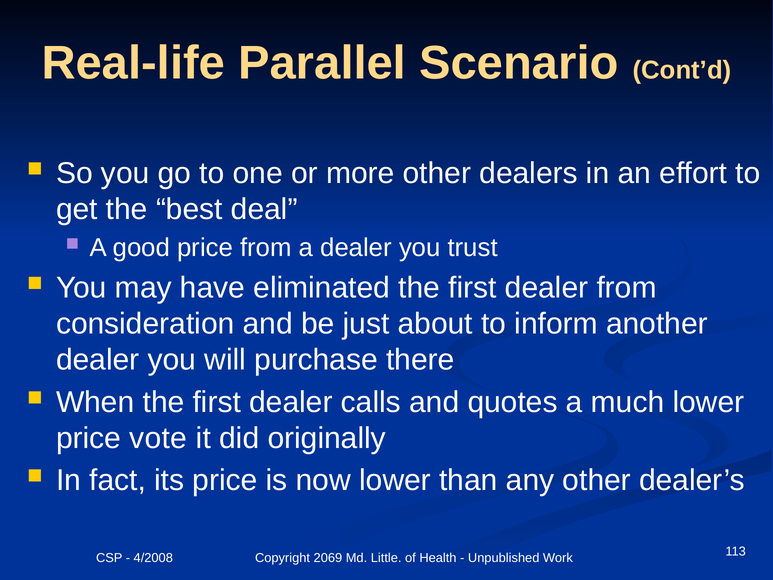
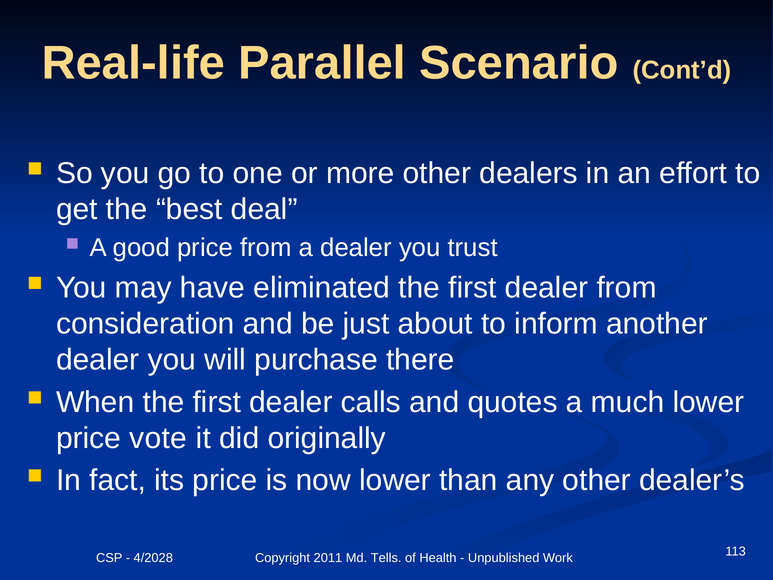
4/2008: 4/2008 -> 4/2028 (153, 558)
2069: 2069 -> 2011 (328, 558)
Little: Little -> Tells (386, 558)
